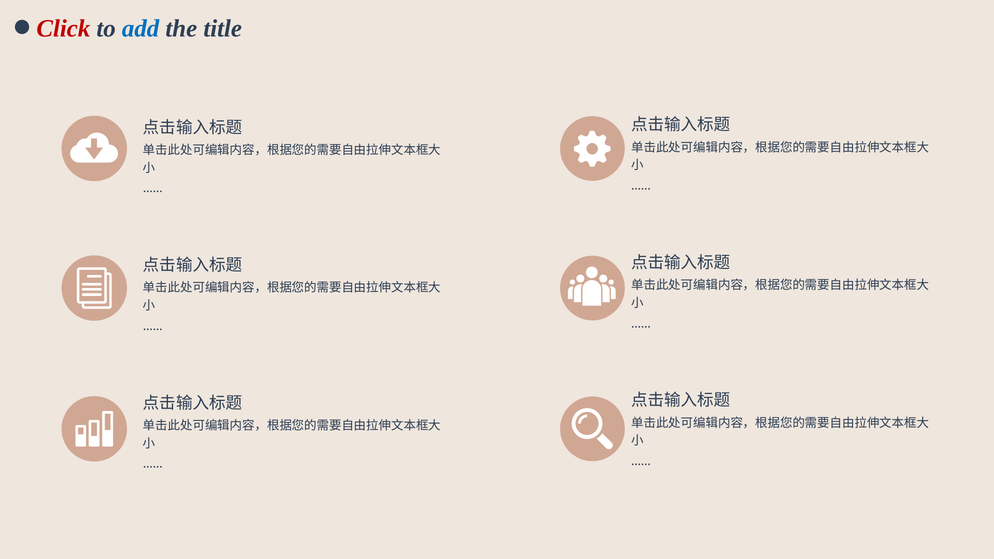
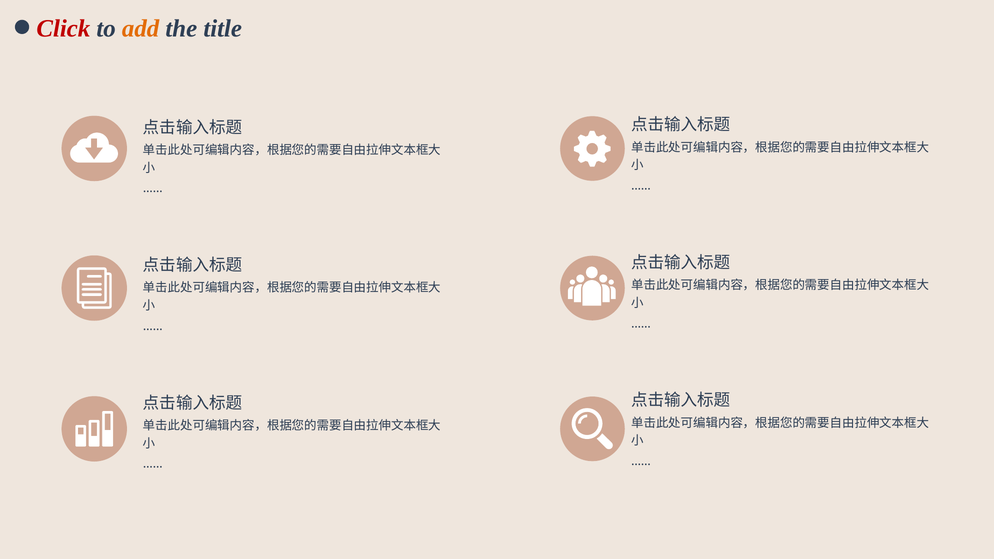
add colour: blue -> orange (141, 28)
